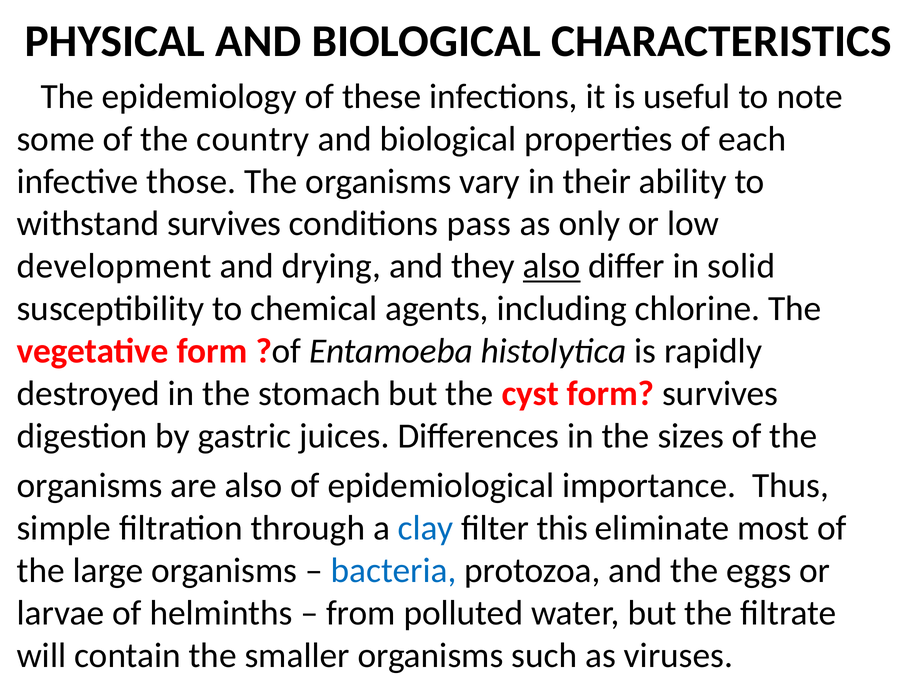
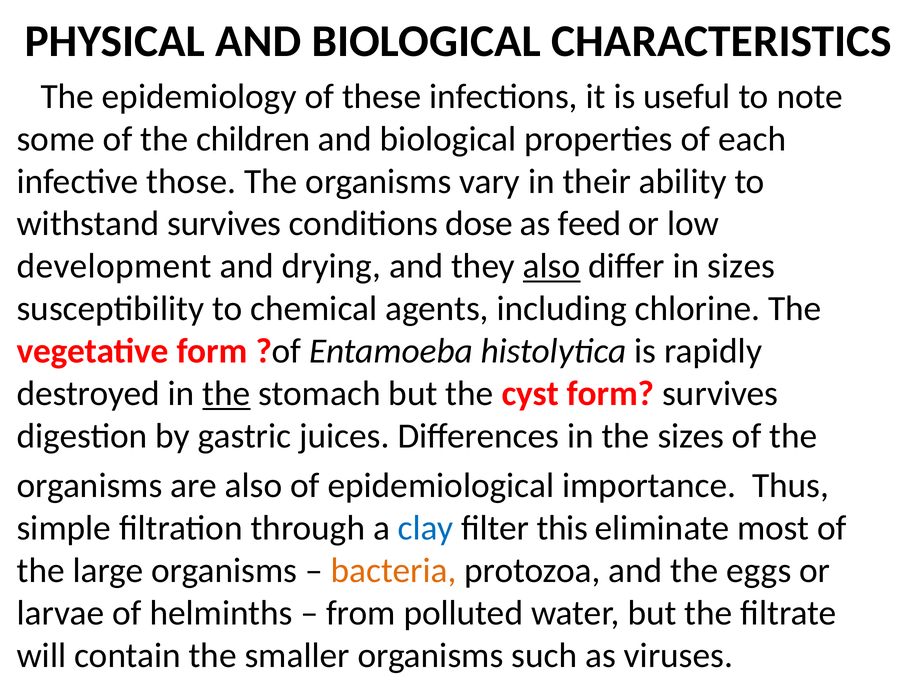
country: country -> children (253, 139)
pass: pass -> dose (479, 224)
only: only -> feed (590, 224)
in solid: solid -> sizes (741, 266)
the underline: none -> present (226, 394)
bacteria colour: blue -> orange (394, 571)
